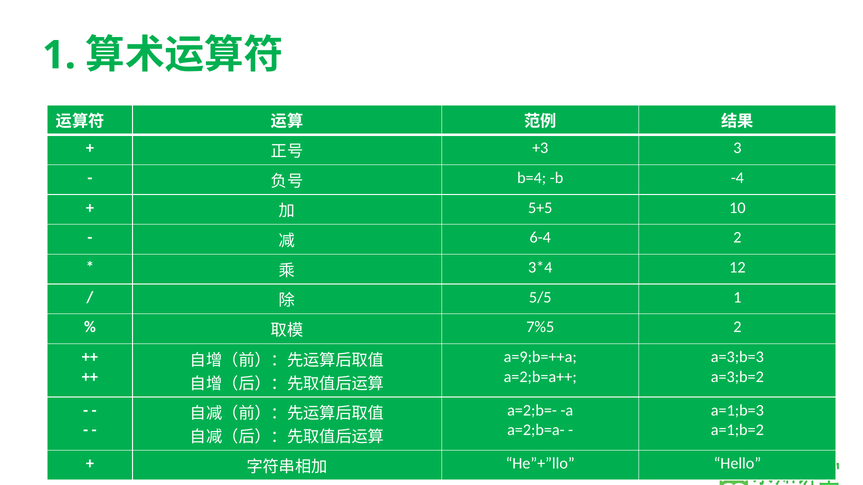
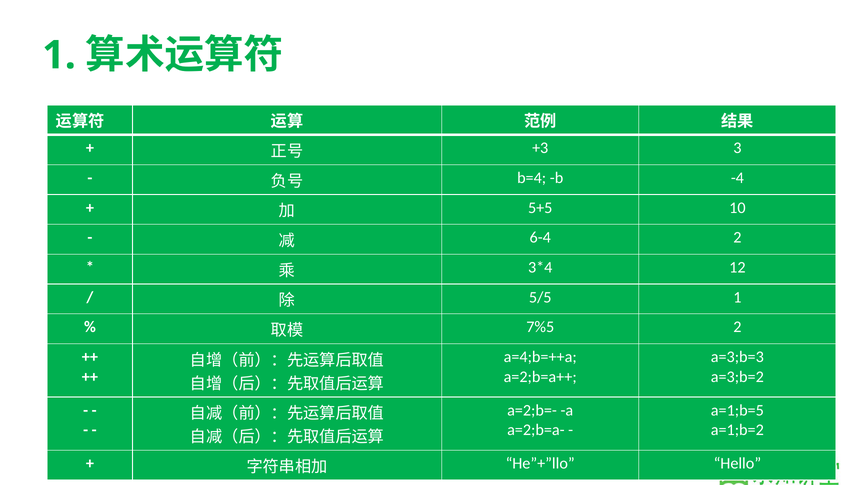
a=9;b=++a: a=9;b=++a -> a=4;b=++a (540, 357)
a=1;b=3: a=1;b=3 -> a=1;b=5 (737, 411)
